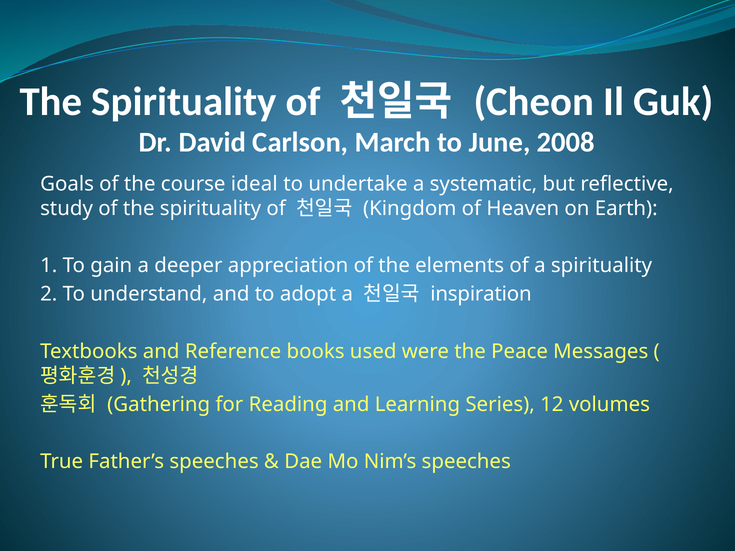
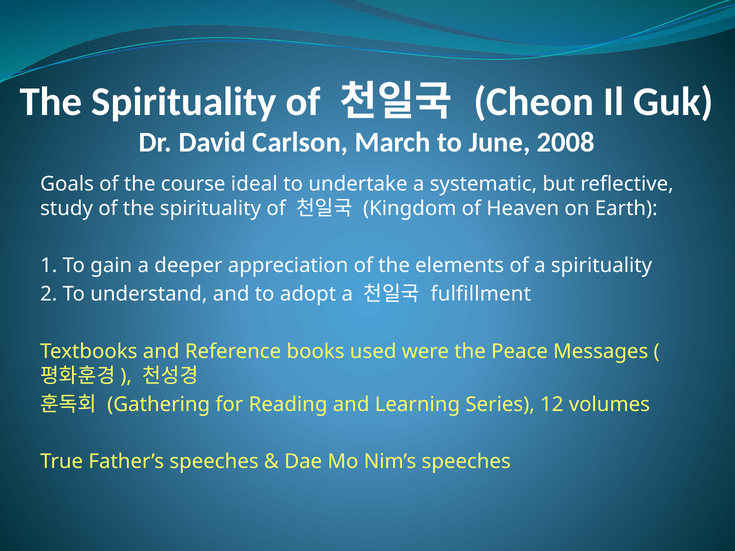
inspiration: inspiration -> fulfillment (481, 294)
